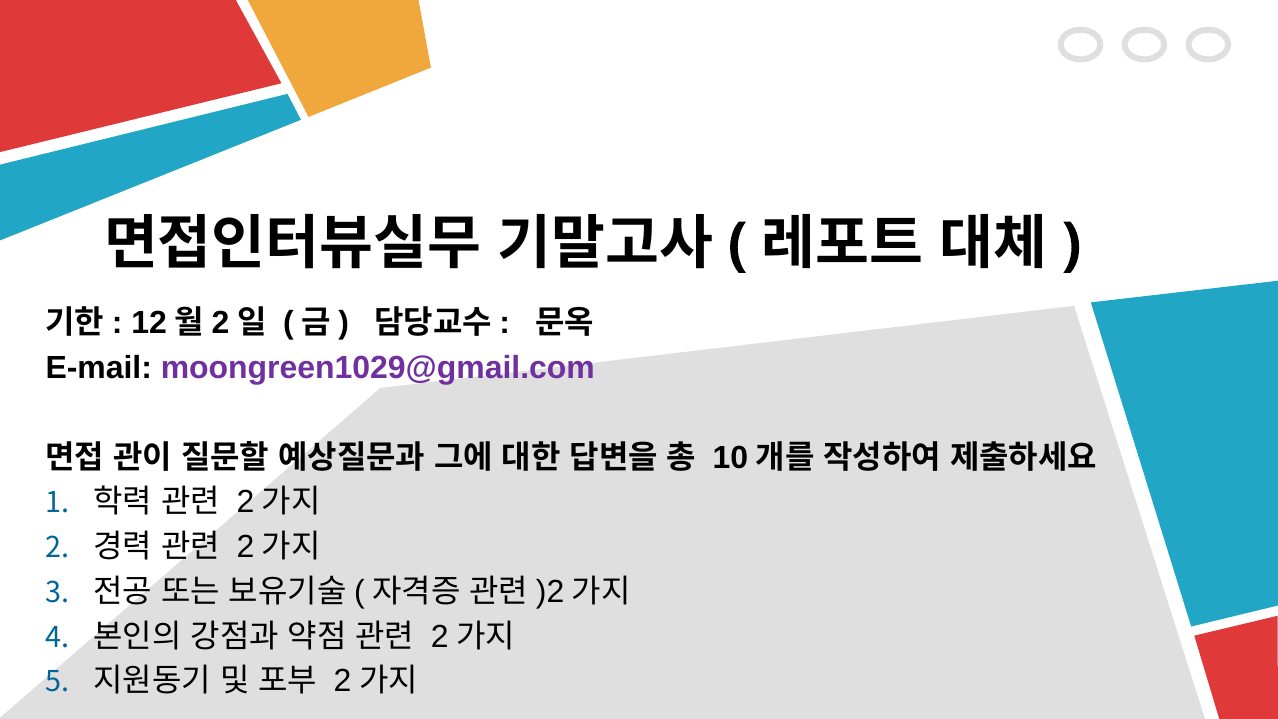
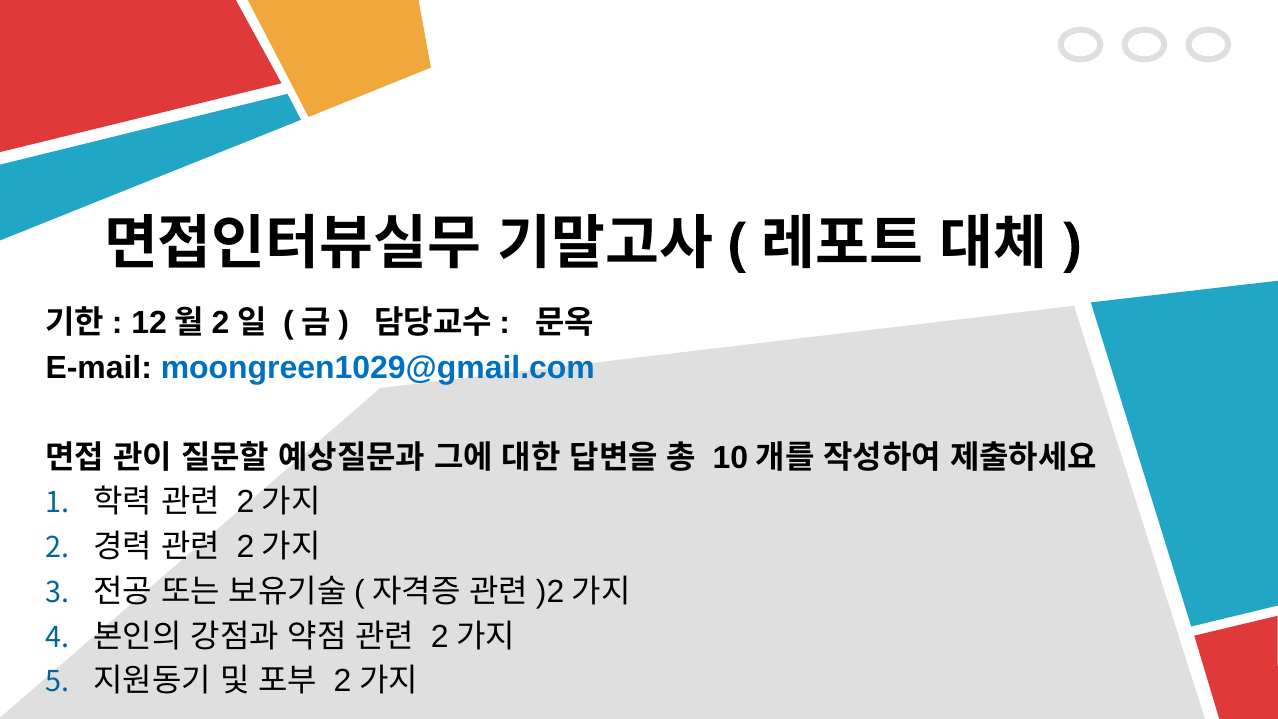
moongreen1029@gmail.com colour: purple -> blue (378, 368)
